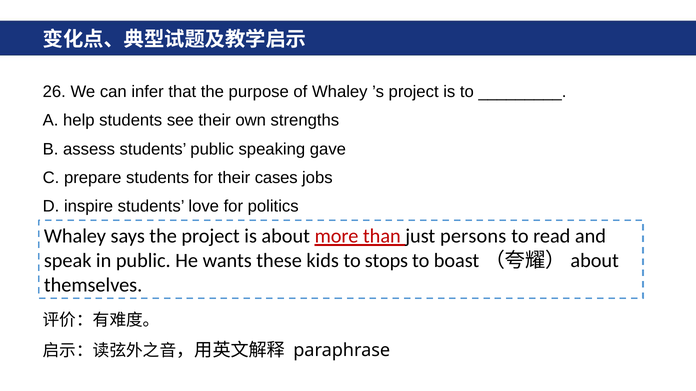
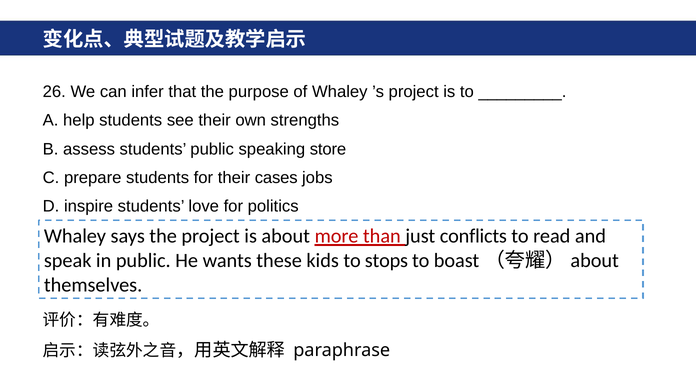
gave: gave -> store (328, 149)
persons: persons -> conflicts (473, 237)
